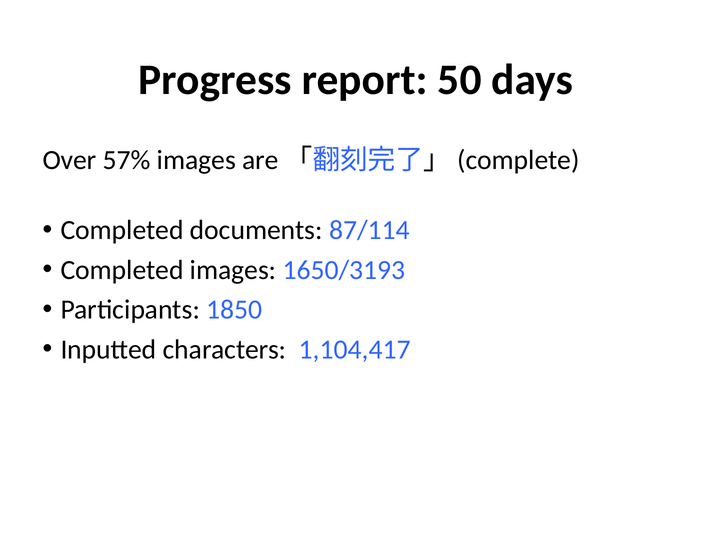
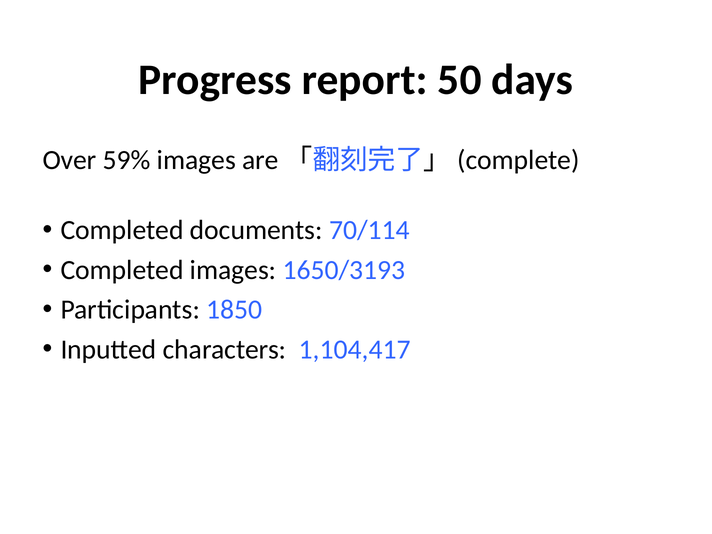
57%: 57% -> 59% (127, 160)
87/114: 87/114 -> 70/114 (369, 230)
